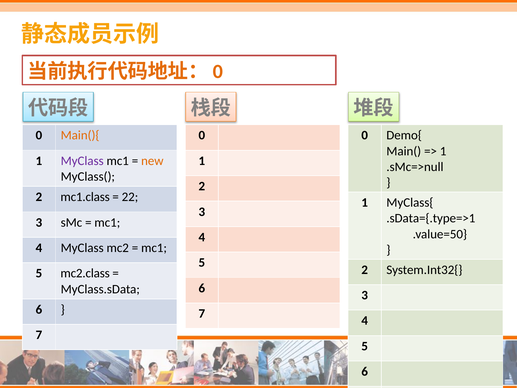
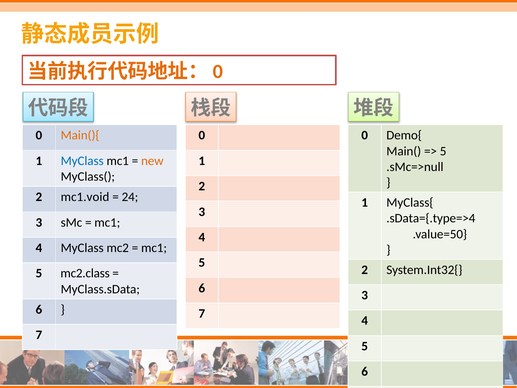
1: 1 -> 5 (443, 151)
MyClass colour: purple -> blue (82, 161)
mc1.class: mc1.class -> mc1.void (85, 197)
22: 22 -> 24 (130, 197)
.sData={.type=>1: .sData={.type=>1 -> .sData={.type=>4 (431, 218)
